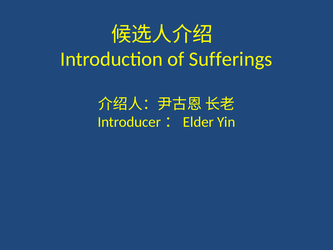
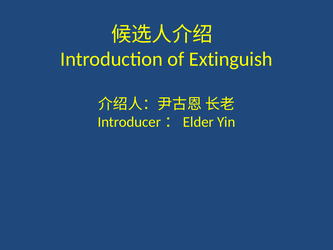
Sufferings: Sufferings -> Extinguish (231, 59)
